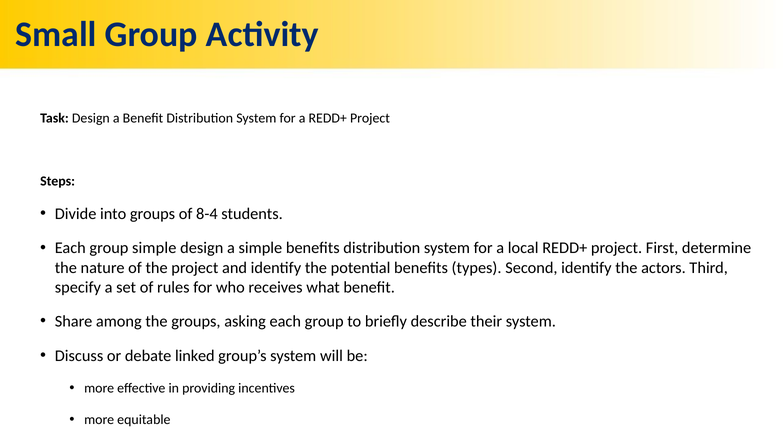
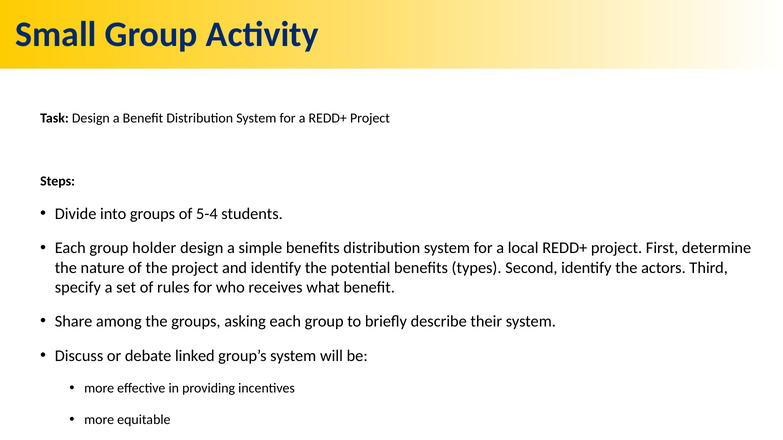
8-4: 8-4 -> 5-4 (207, 214)
group simple: simple -> holder (154, 248)
